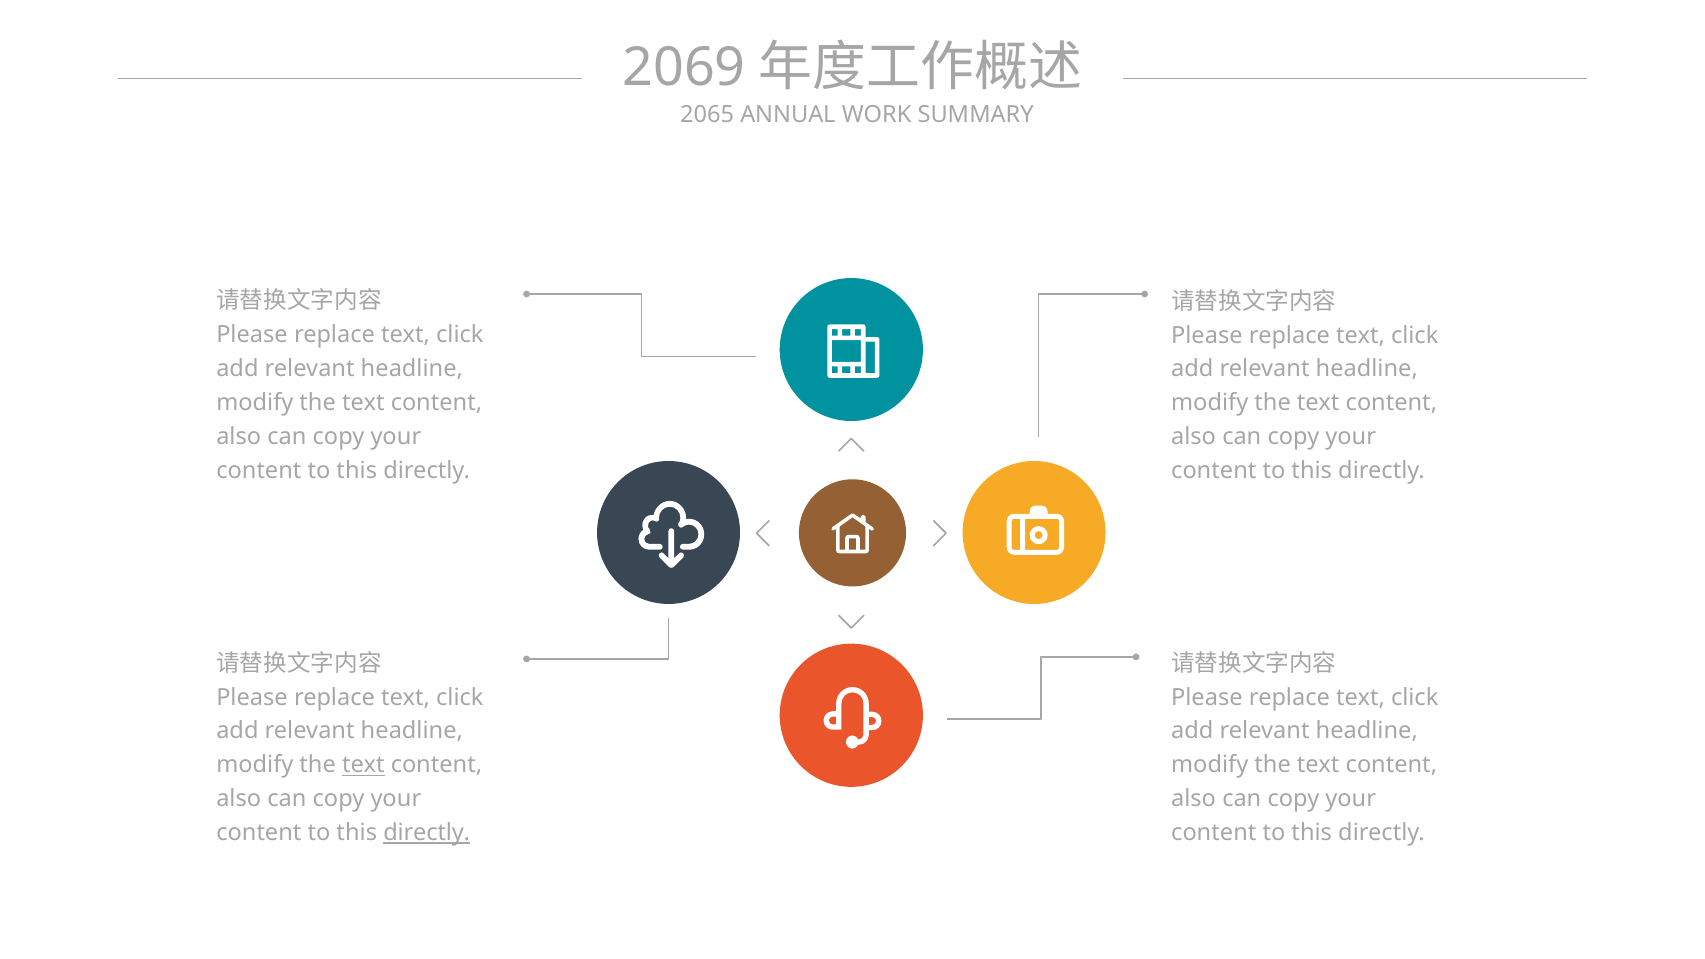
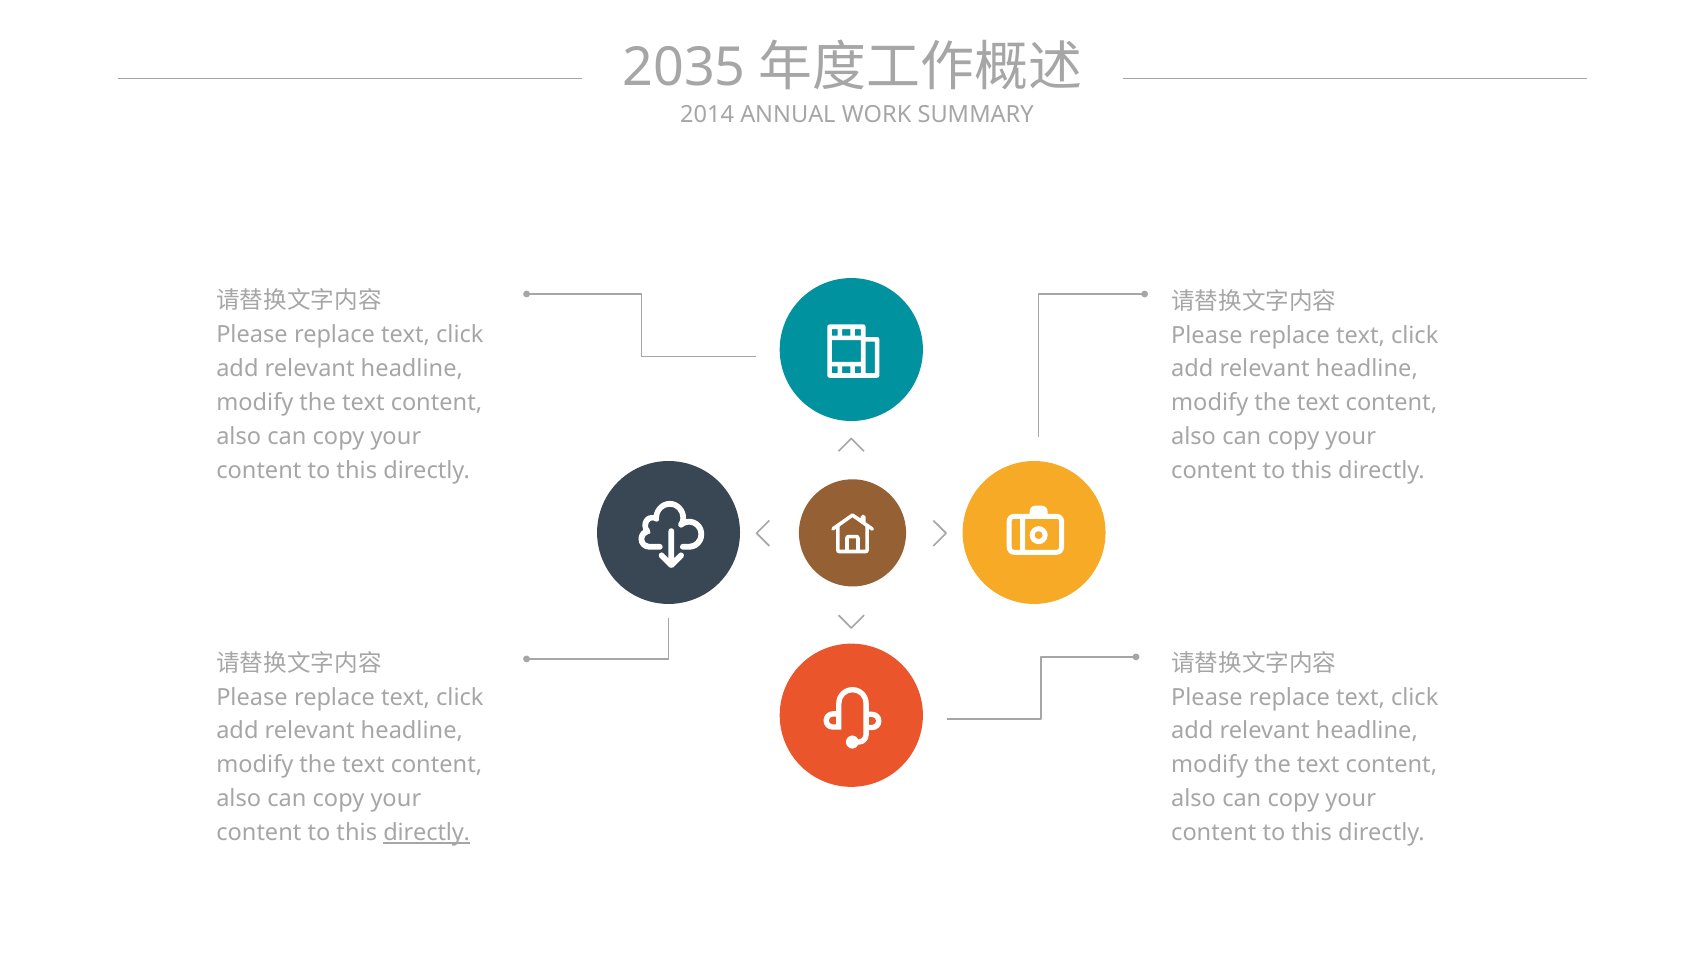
2069: 2069 -> 2035 (684, 67)
2065: 2065 -> 2014 (707, 115)
text underline: present -> none (363, 765)
